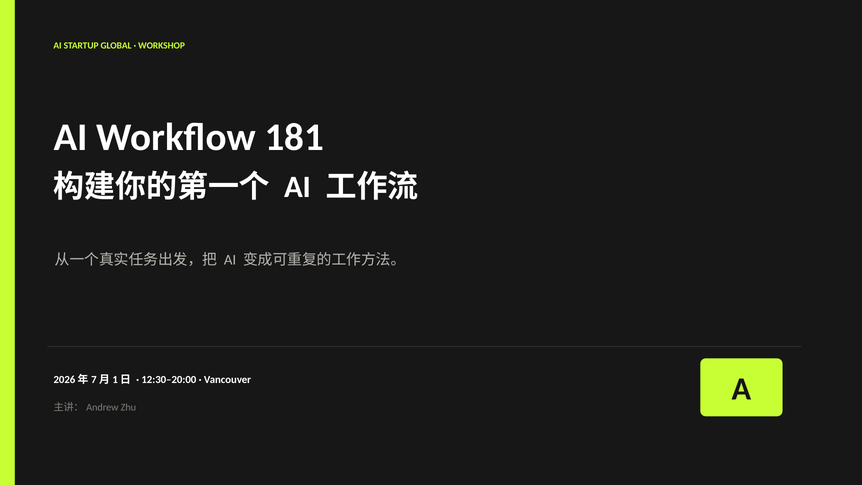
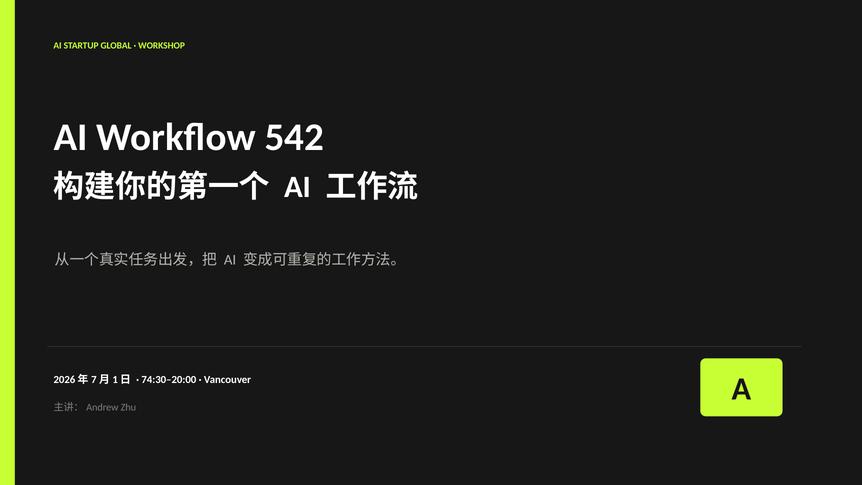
181: 181 -> 542 (294, 137)
12:30–20:00: 12:30–20:00 -> 74:30–20:00 (169, 379)
